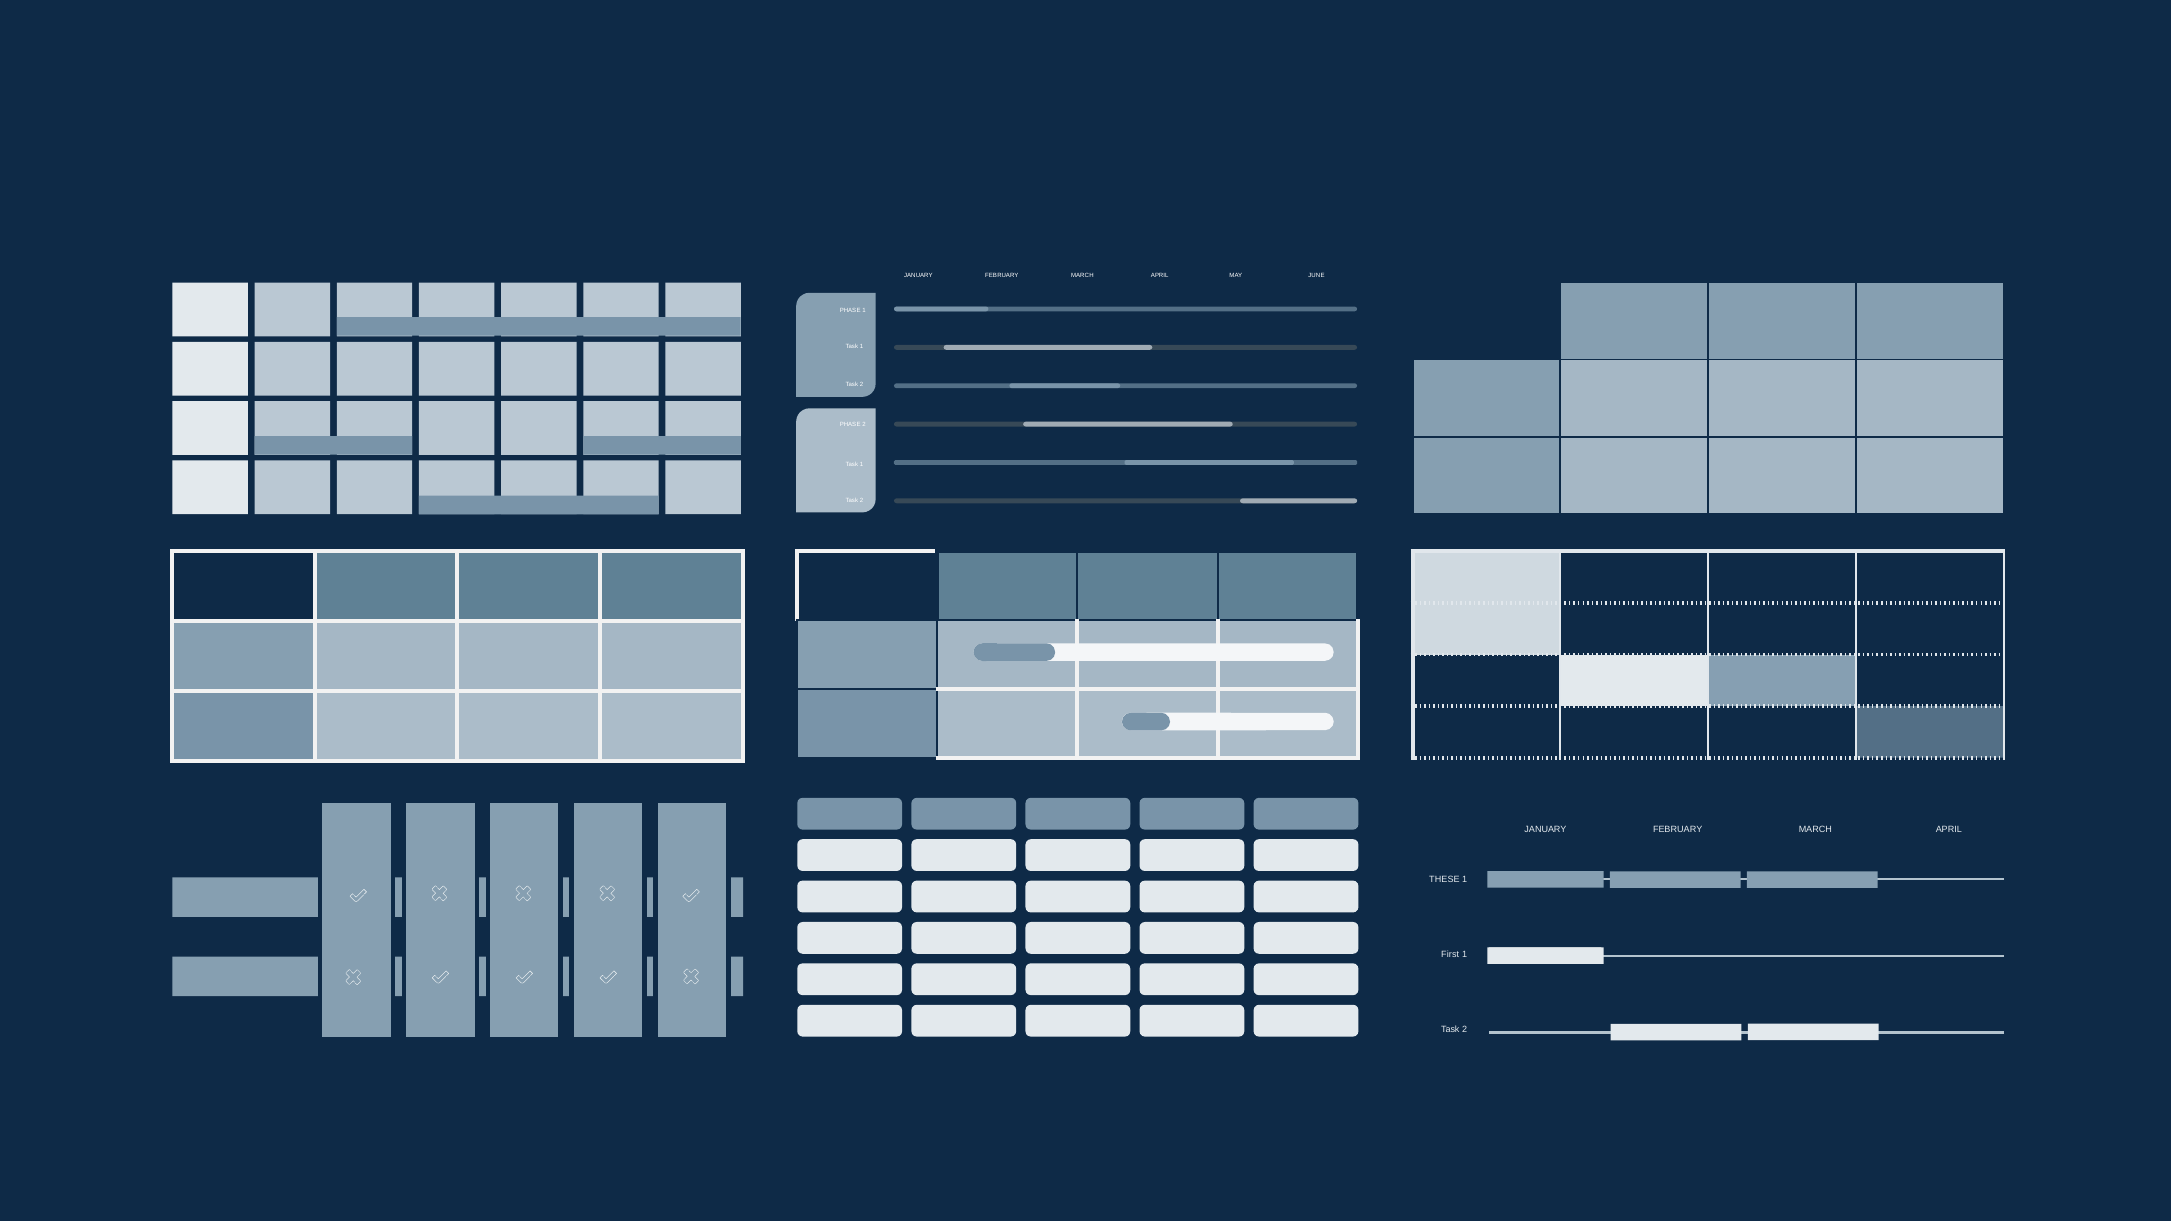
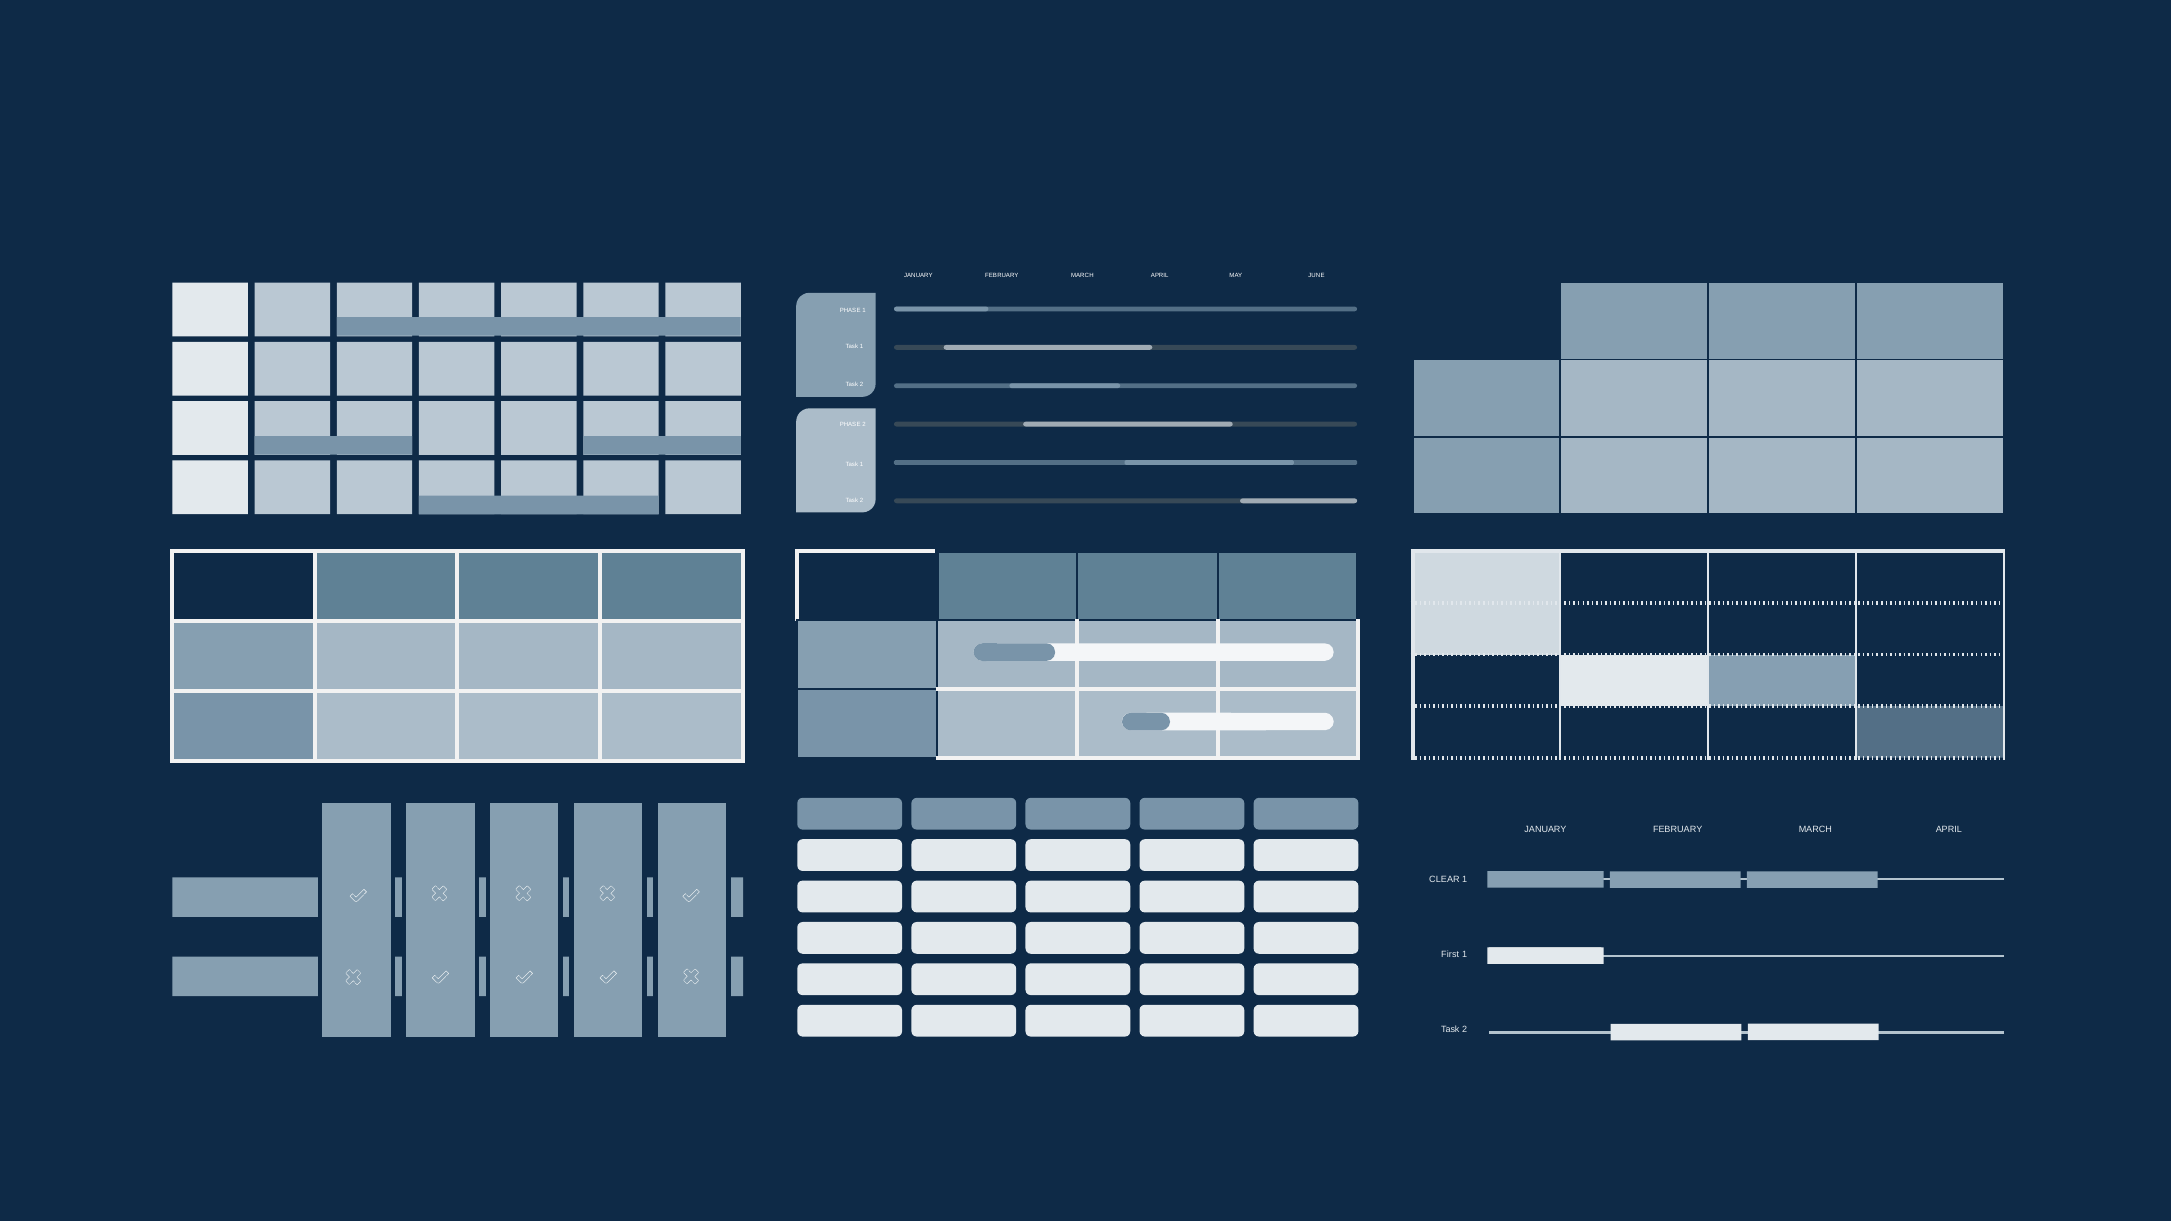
THESE: THESE -> CLEAR (1444, 880)
